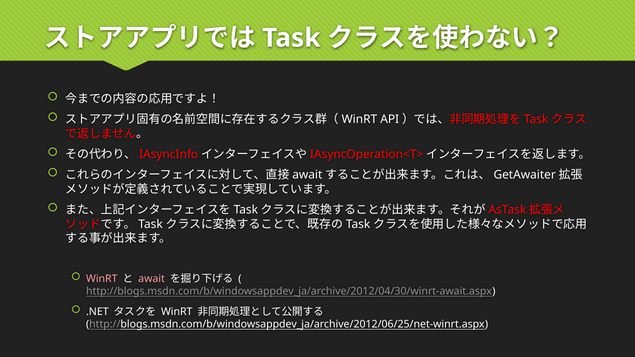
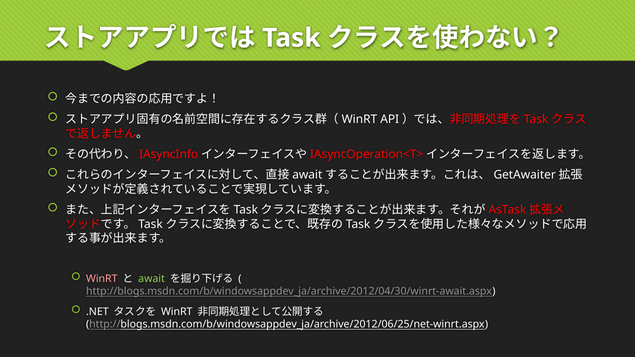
await colour: pink -> light green (152, 279)
